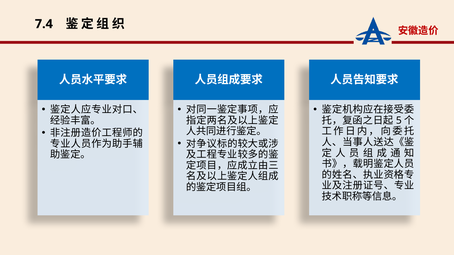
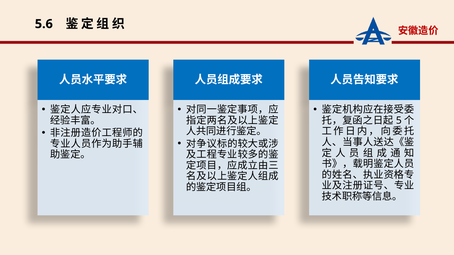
7.4: 7.4 -> 5.6 (44, 24)
